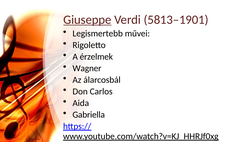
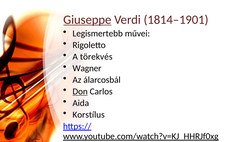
5813–1901: 5813–1901 -> 1814–1901 (176, 20)
érzelmek: érzelmek -> törekvés (96, 57)
Don underline: none -> present (80, 91)
Gabriella: Gabriella -> Korstílus (89, 114)
